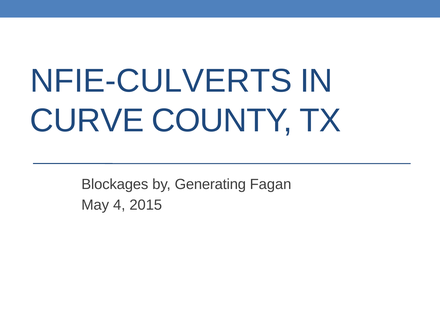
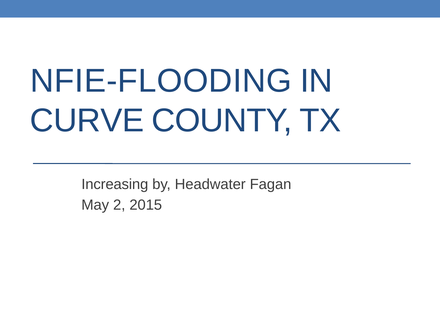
NFIE-CULVERTS: NFIE-CULVERTS -> NFIE-FLOODING (161, 81)
Blockages: Blockages -> Increasing (115, 184)
Generating: Generating -> Headwater (210, 184)
4: 4 -> 2 (119, 205)
